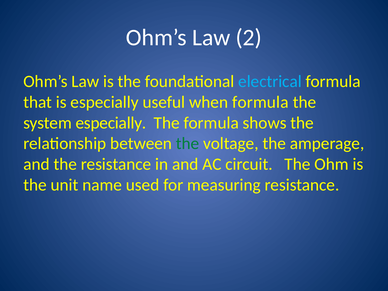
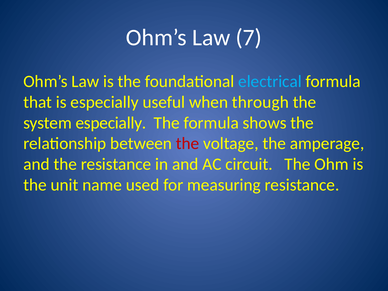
2: 2 -> 7 (249, 38)
when formula: formula -> through (260, 102)
the colour: green -> red (188, 144)
